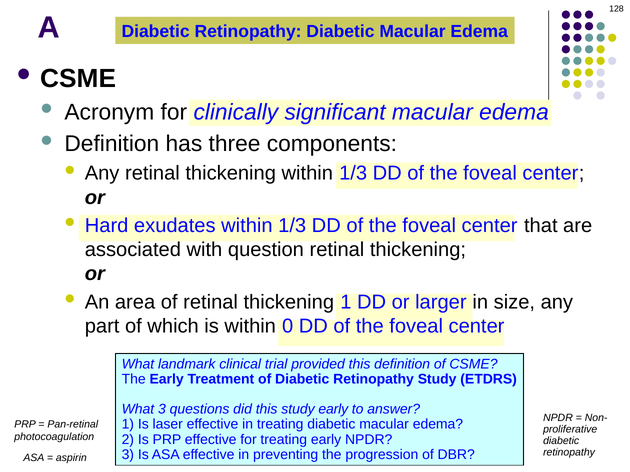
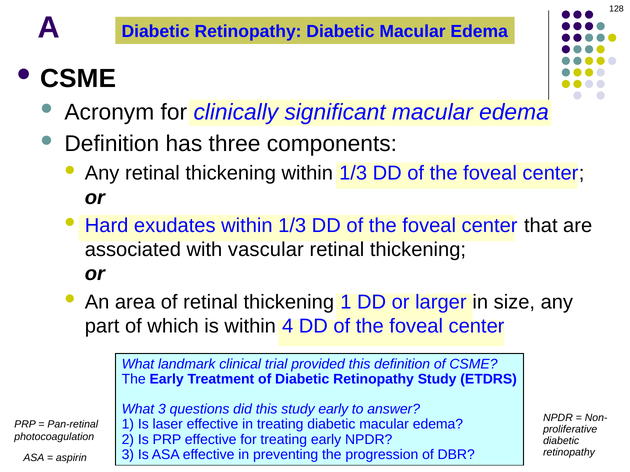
question: question -> vascular (266, 250)
0: 0 -> 4 (288, 326)
